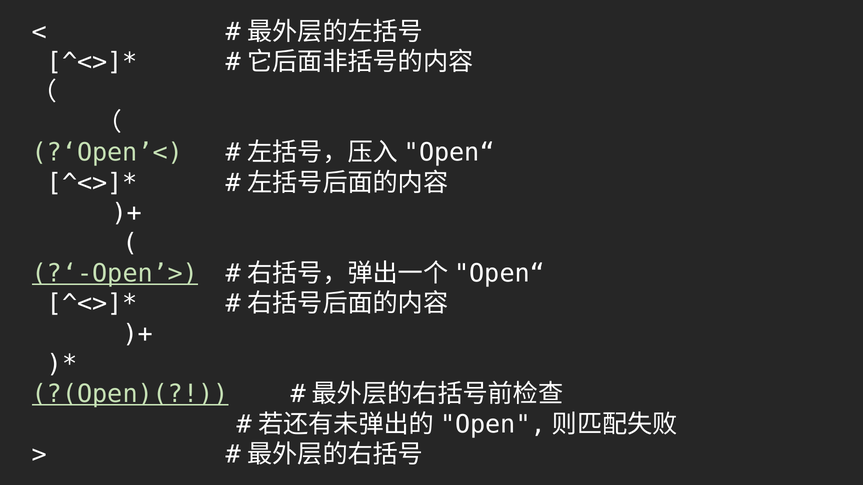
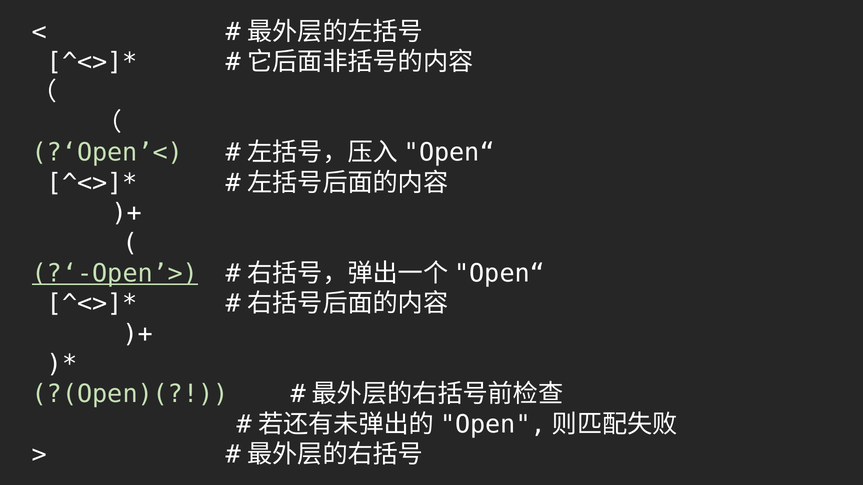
?(Open)( underline: present -> none (130, 394)
